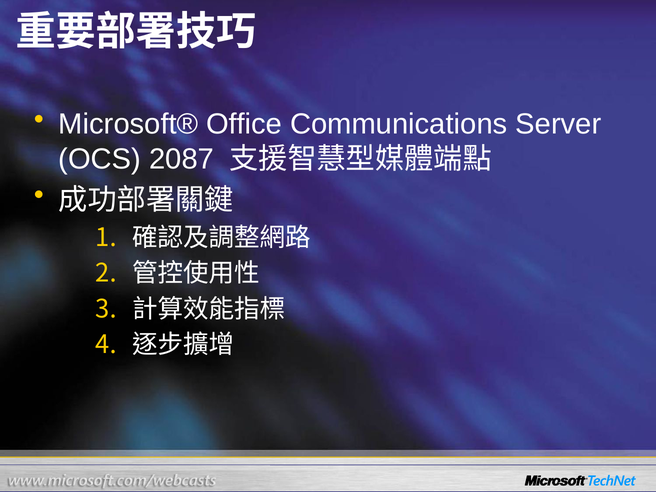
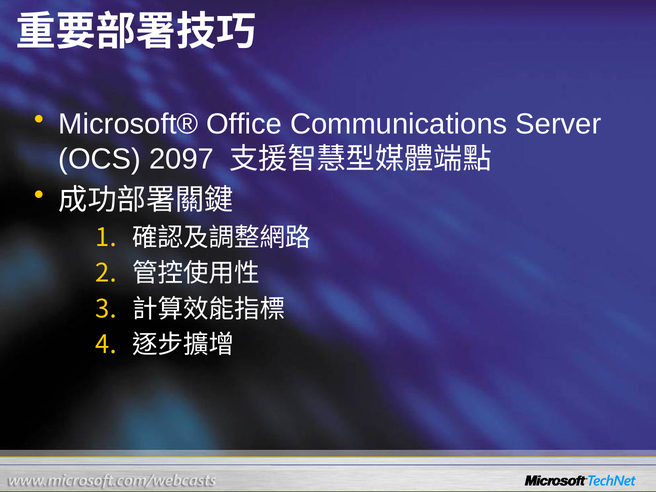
2087: 2087 -> 2097 (182, 159)
